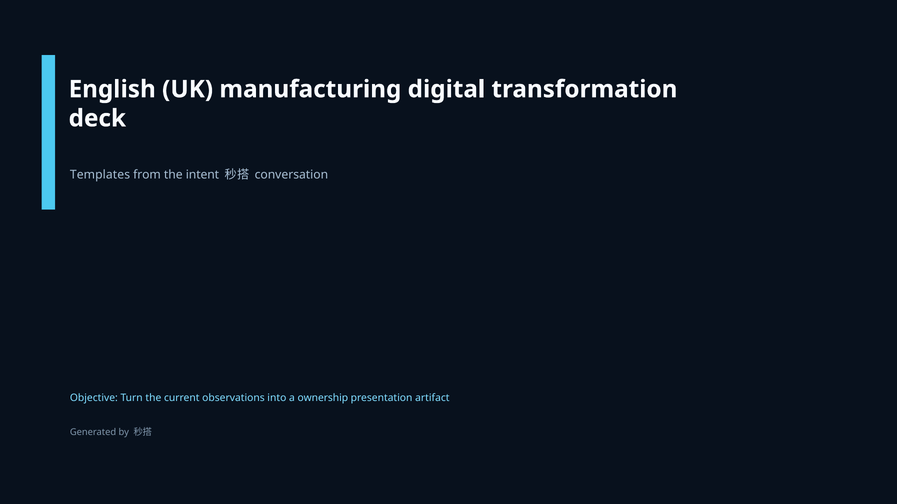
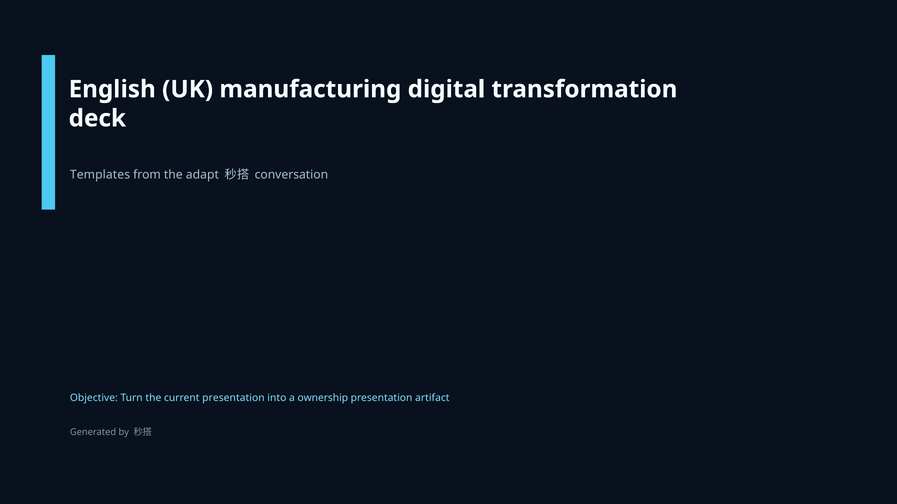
intent: intent -> adapt (202, 175)
current observations: observations -> presentation (233, 398)
